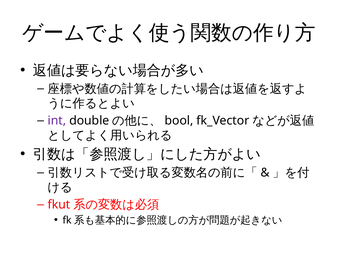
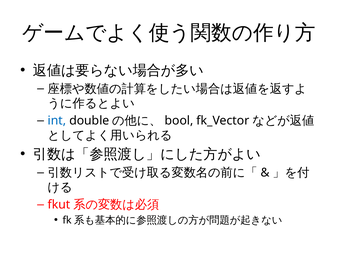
int colour: purple -> blue (57, 120)
